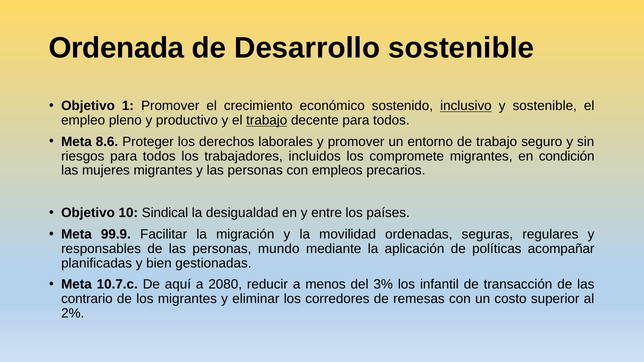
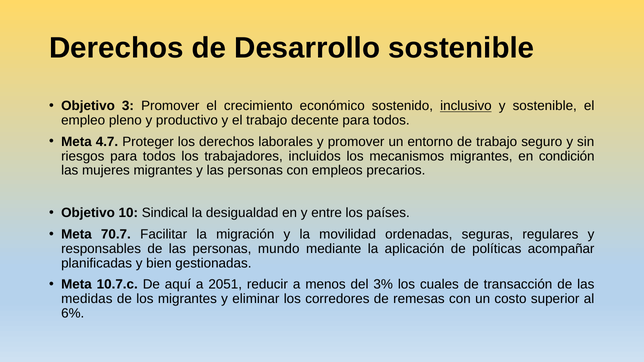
Ordenada: Ordenada -> Derechos (116, 48)
1: 1 -> 3 (128, 106)
trabajo underline: present -> none (267, 121)
8.6: 8.6 -> 4.7 (107, 142)
compromete: compromete -> mecanismos (407, 156)
99.9: 99.9 -> 70.7 (116, 234)
2080: 2080 -> 2051 (225, 284)
infantil: infantil -> cuales (439, 284)
contrario: contrario -> medidas (87, 299)
2%: 2% -> 6% (73, 313)
